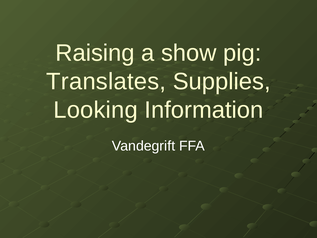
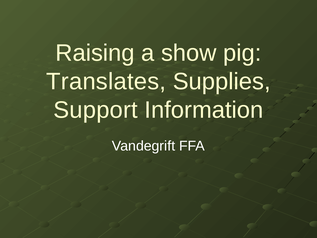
Looking: Looking -> Support (96, 110)
